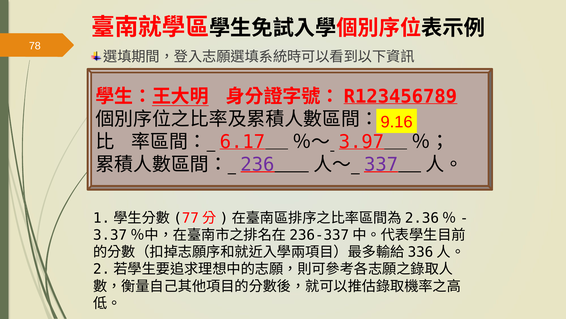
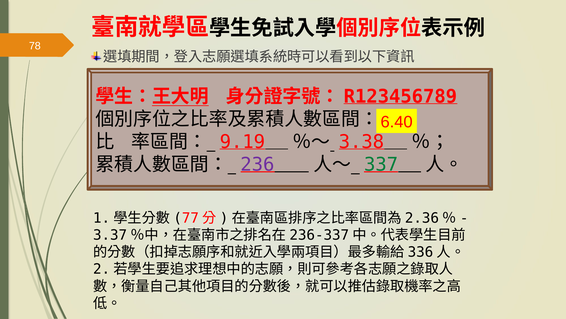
9.16: 9.16 -> 6.40 (397, 122)
6.17: 6.17 -> 9.19 (242, 142)
3.97: 3.97 -> 3.38 (362, 142)
337 colour: purple -> green (381, 164)
